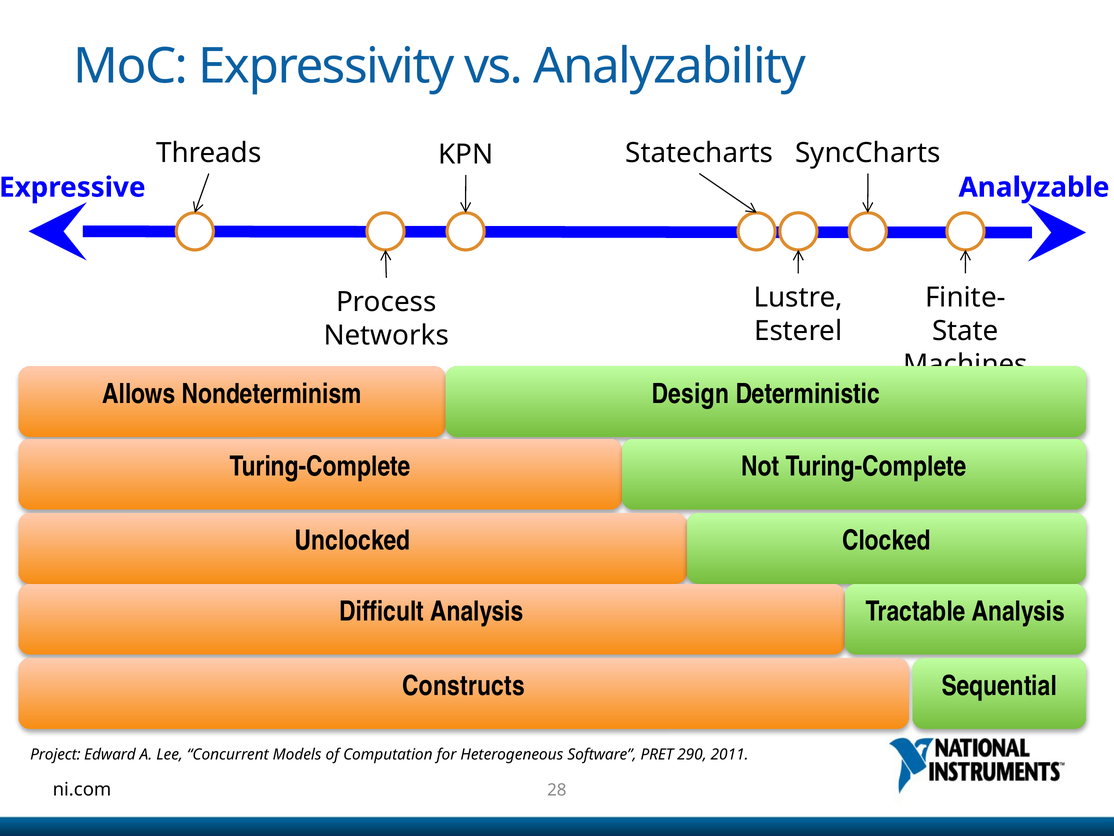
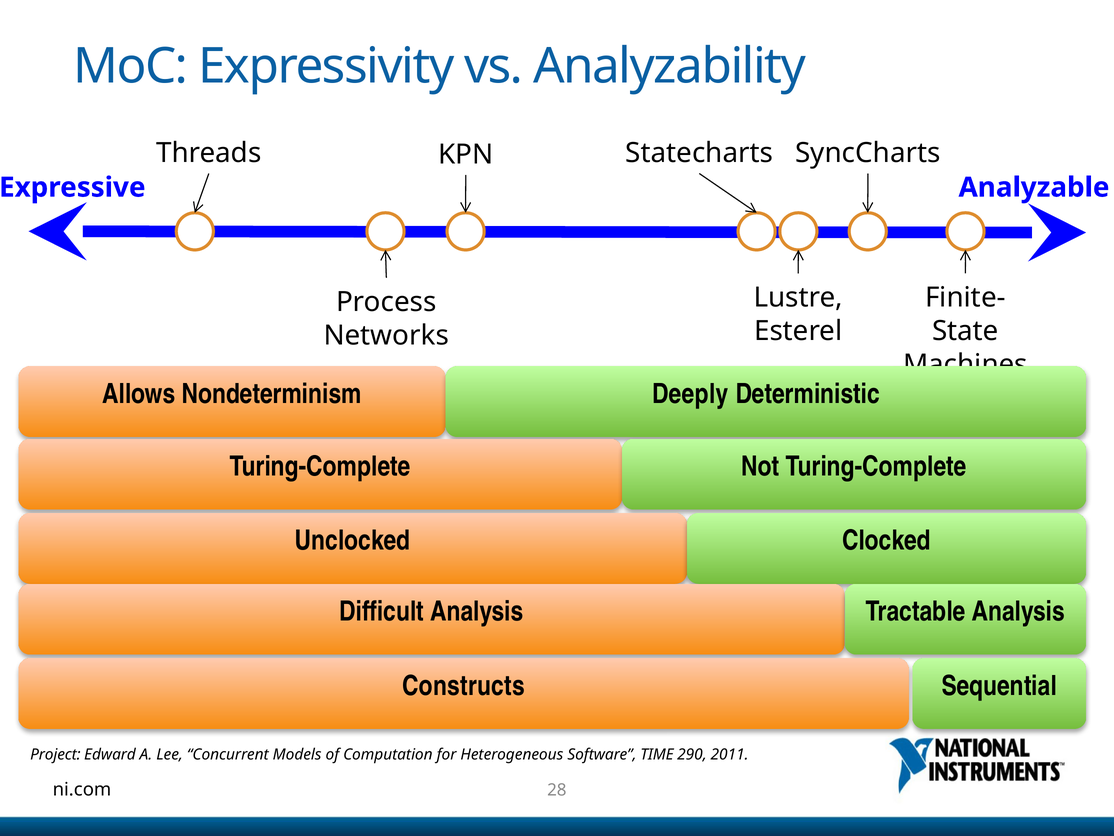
Design: Design -> Deeply (690, 394)
PRET: PRET -> TIME (657, 754)
